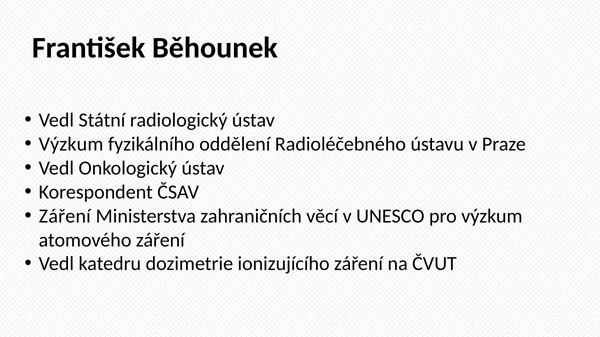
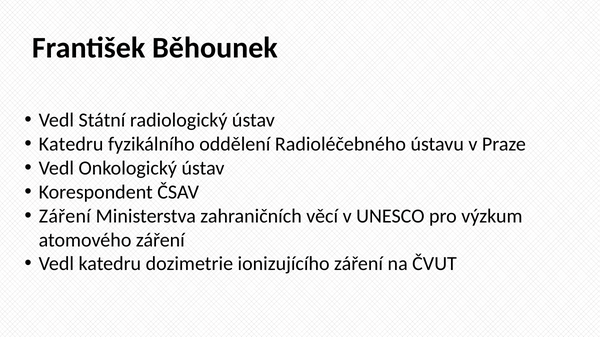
Výzkum: Výzkum -> Katedru (71, 144)
